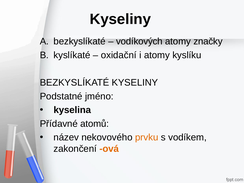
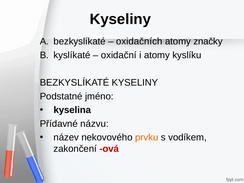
vodíkových: vodíkových -> oxidačních (139, 41)
atomů: atomů -> názvu (95, 124)
ová colour: orange -> red (109, 149)
